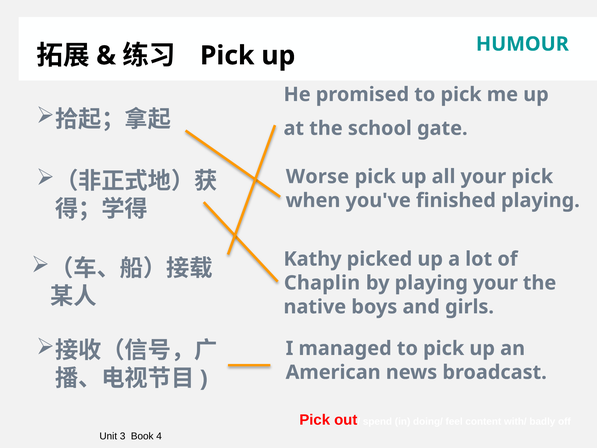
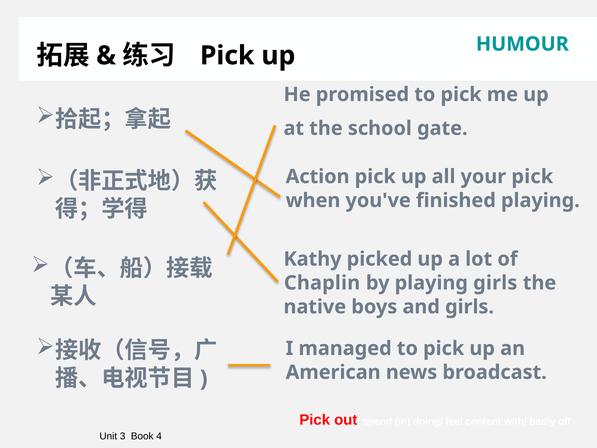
Worse: Worse -> Action (318, 176)
playing your: your -> girls (495, 283)
